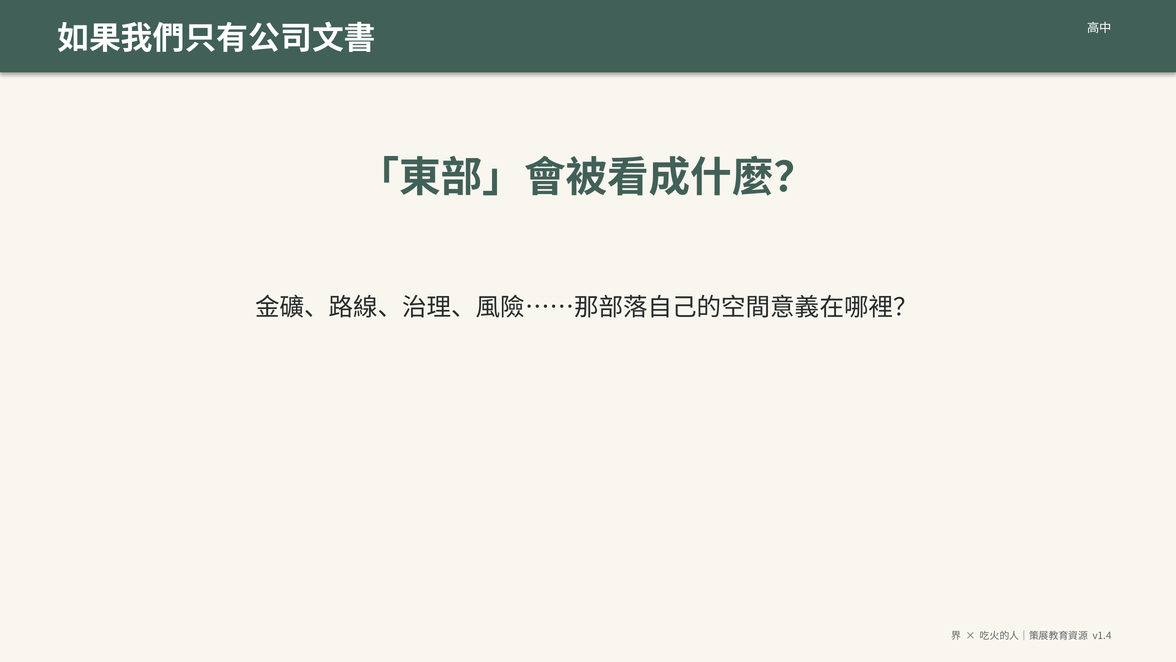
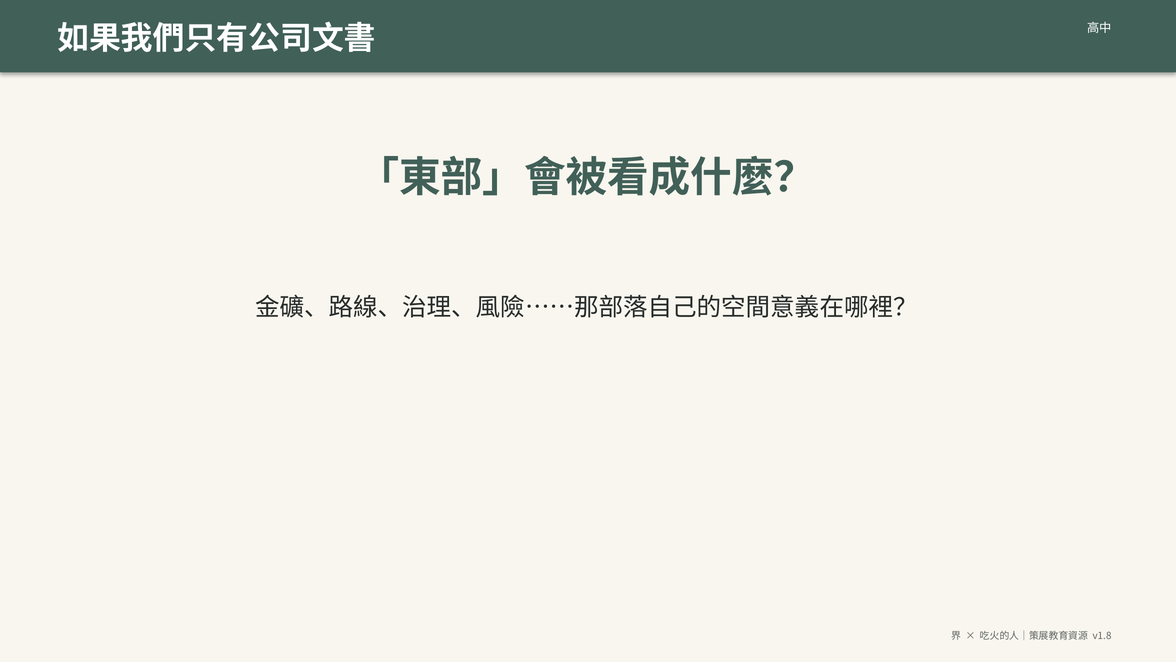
v1.4: v1.4 -> v1.8 (1102, 635)
